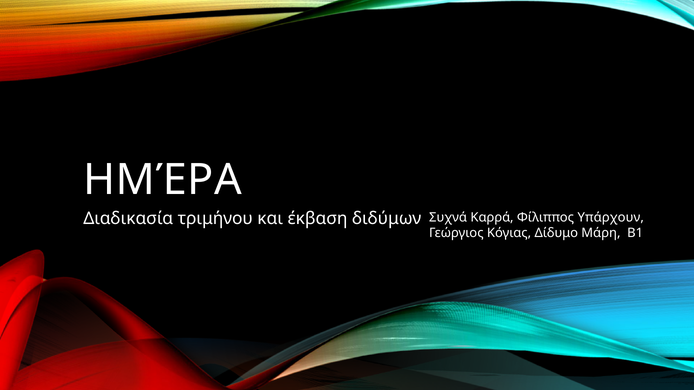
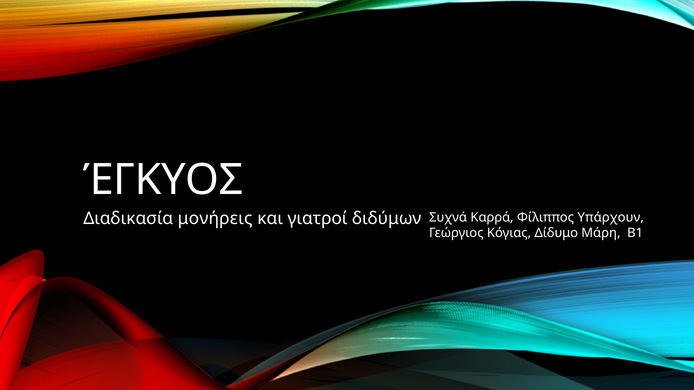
ΗΜΈΡΑ: ΗΜΈΡΑ -> ΈΓΚΥΟΣ (163, 180)
τριμήνου: τριμήνου -> μονήρεις (215, 219)
έκβαση: έκβαση -> γιατροί (318, 219)
